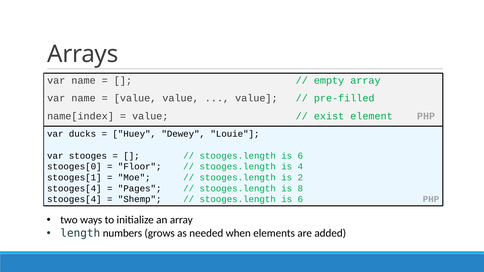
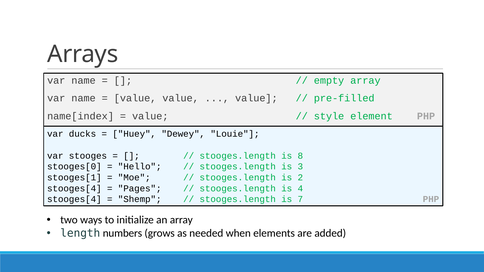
exist: exist -> style (329, 116)
6: 6 -> 8 (300, 156)
Floor: Floor -> Hello (140, 167)
4: 4 -> 3 (300, 167)
8: 8 -> 4 (300, 189)
6: 6 -> 7 (300, 199)
